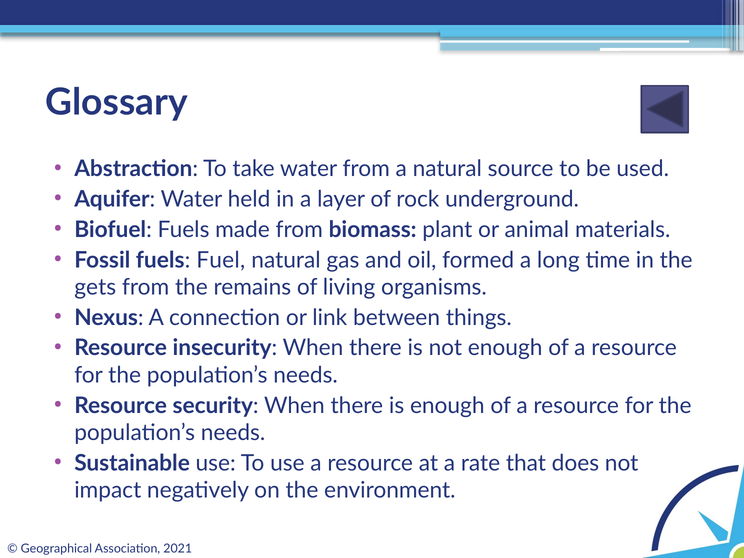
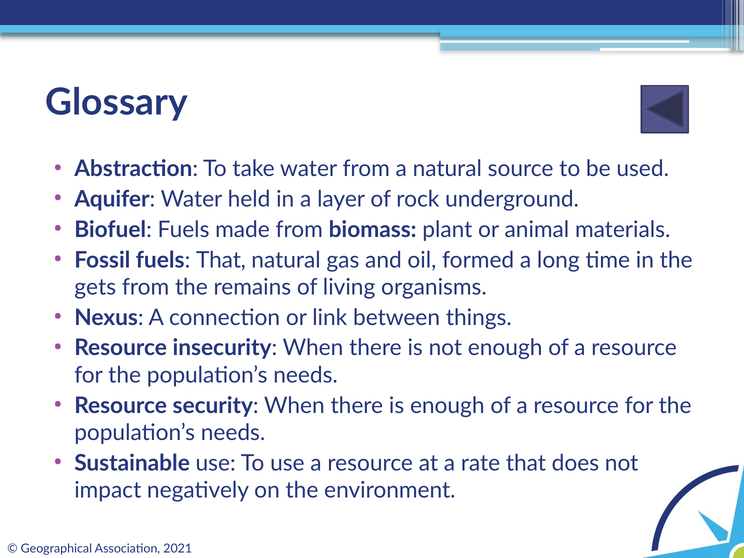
fuels Fuel: Fuel -> That (221, 260)
